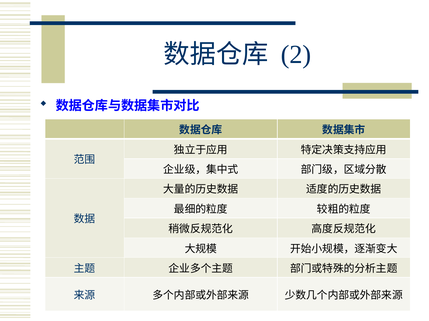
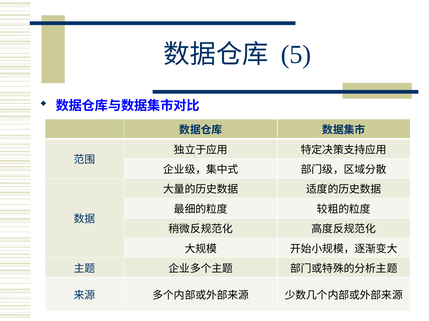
2: 2 -> 5 (296, 55)
